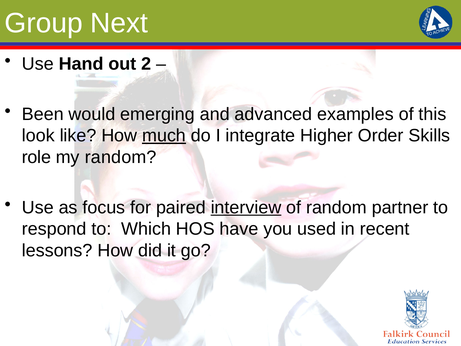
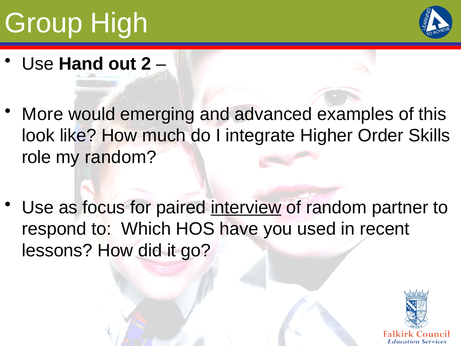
Next: Next -> High (119, 23)
Been: Been -> More (43, 114)
much underline: present -> none (164, 136)
